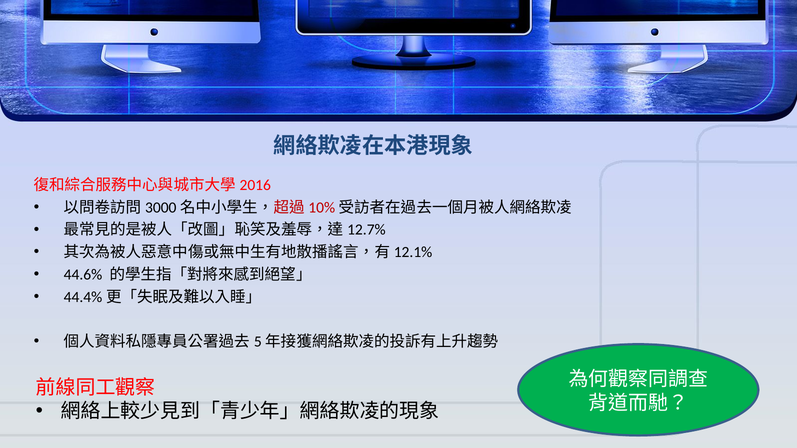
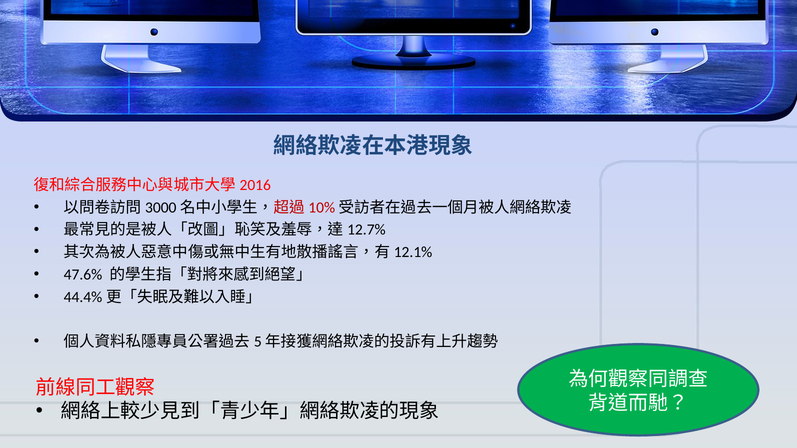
44.6%: 44.6% -> 47.6% (83, 275)
